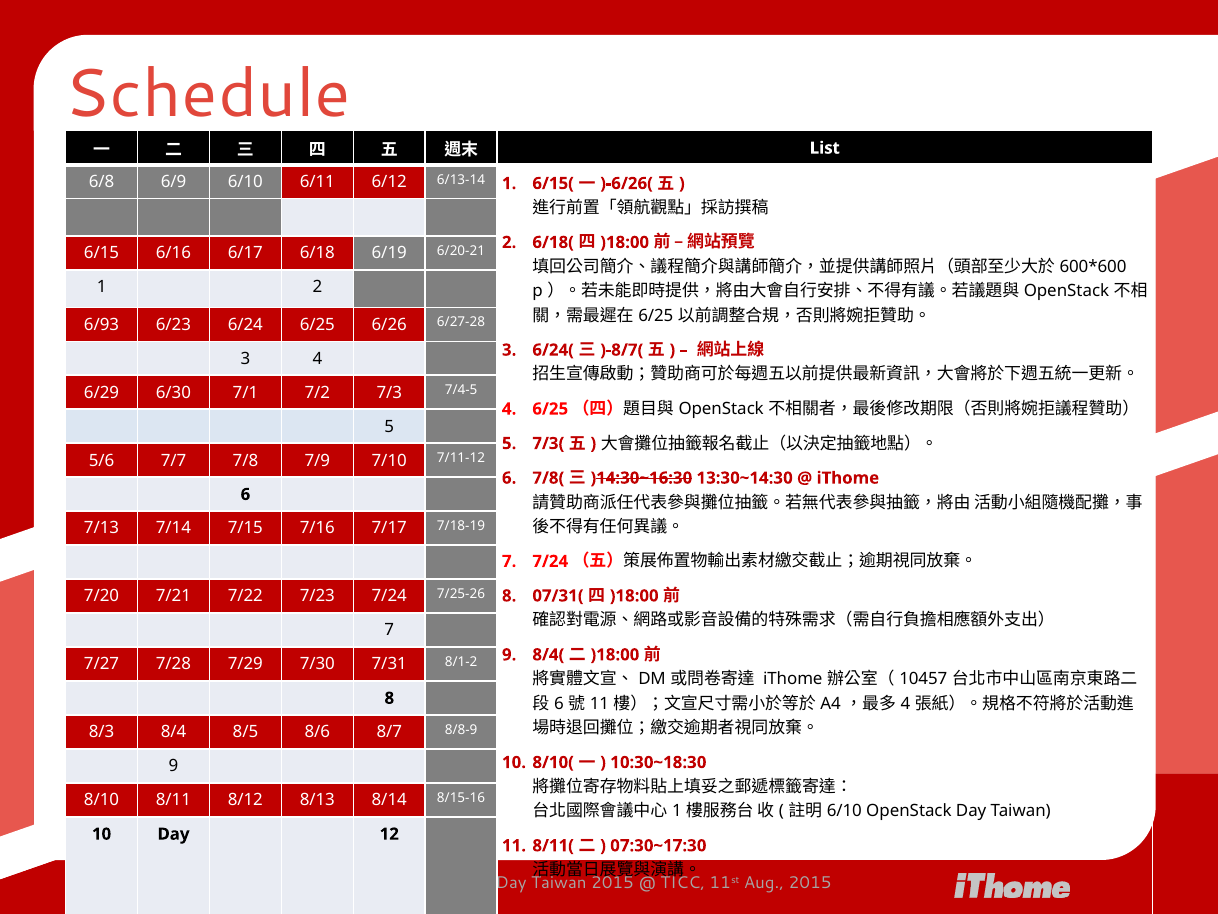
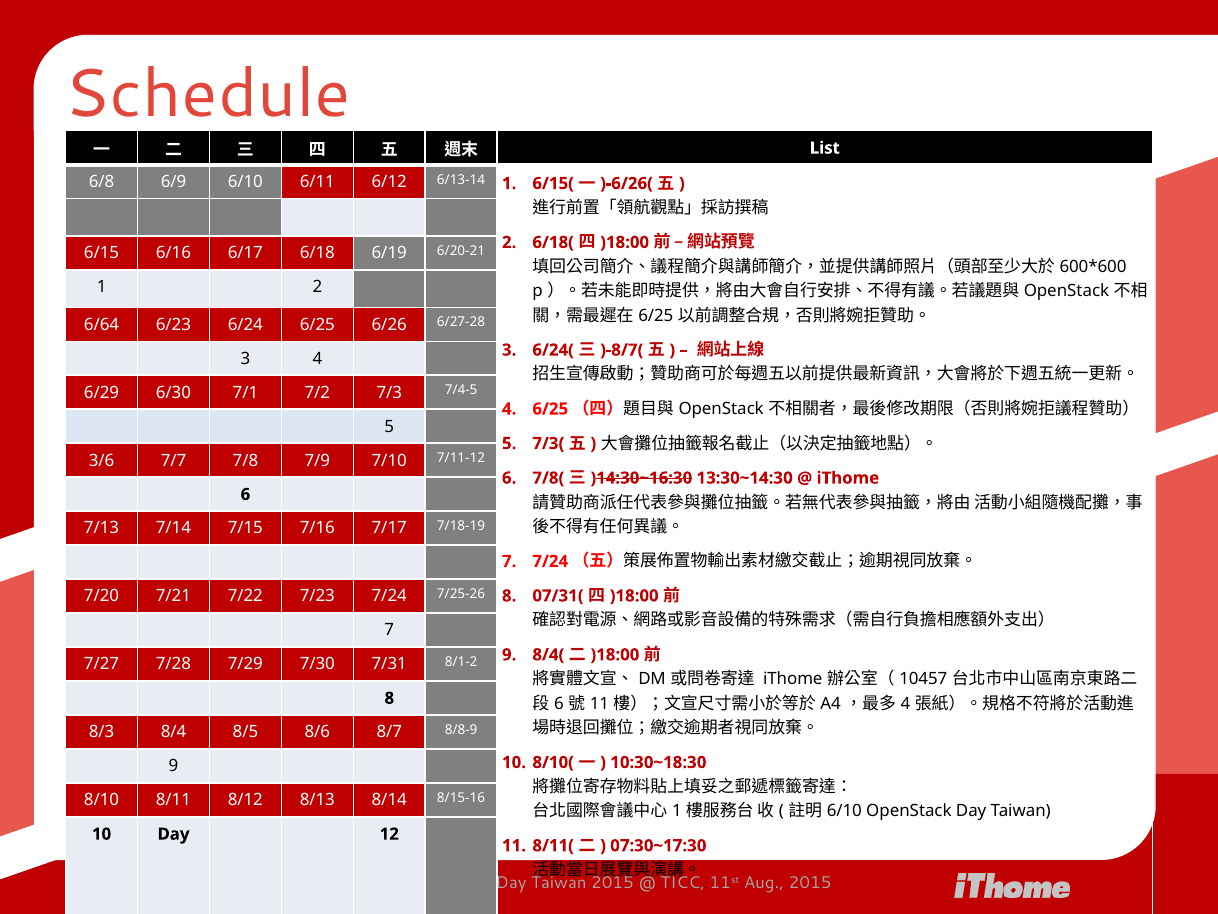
6/93: 6/93 -> 6/64 (102, 324)
5/6: 5/6 -> 3/6 (102, 460)
